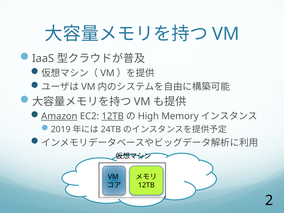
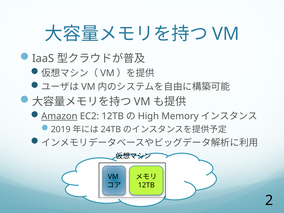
12TB underline: present -> none (113, 116)
